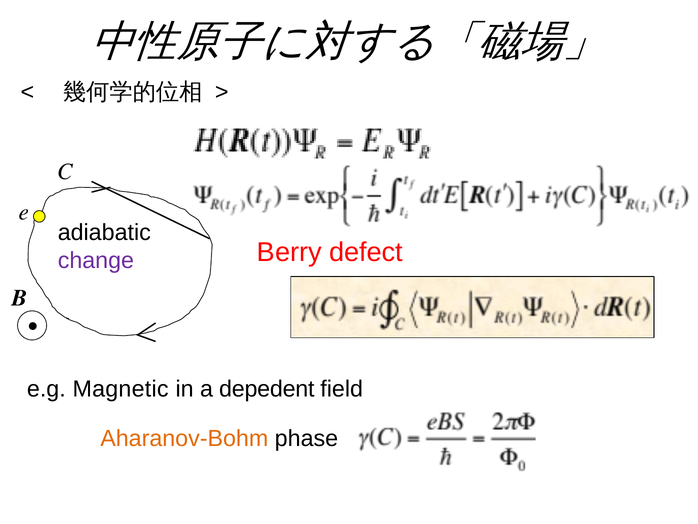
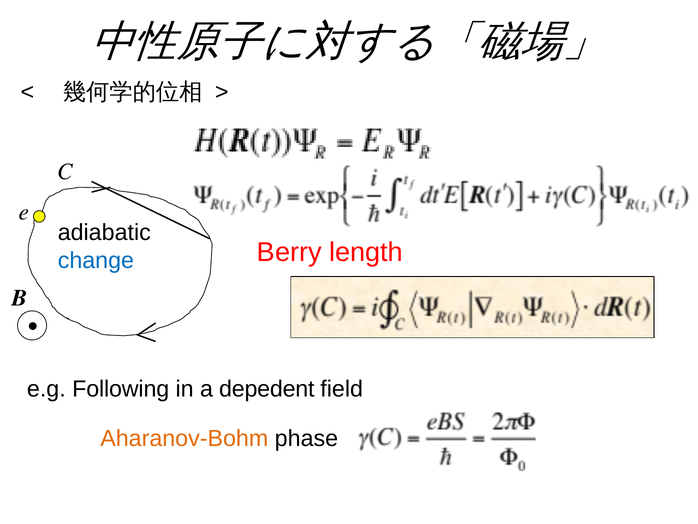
change colour: purple -> blue (96, 260)
defect: defect -> length (366, 252)
Magnetic: Magnetic -> Following (121, 389)
